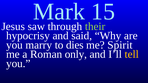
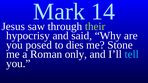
15: 15 -> 14 (103, 12)
marry: marry -> posed (39, 45)
Spirit: Spirit -> Stone (120, 45)
tell colour: yellow -> light blue (132, 54)
